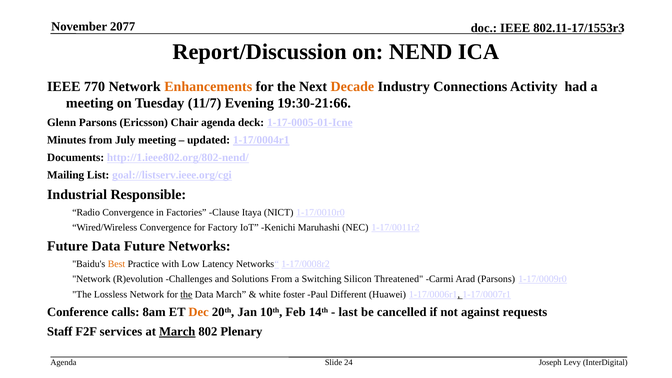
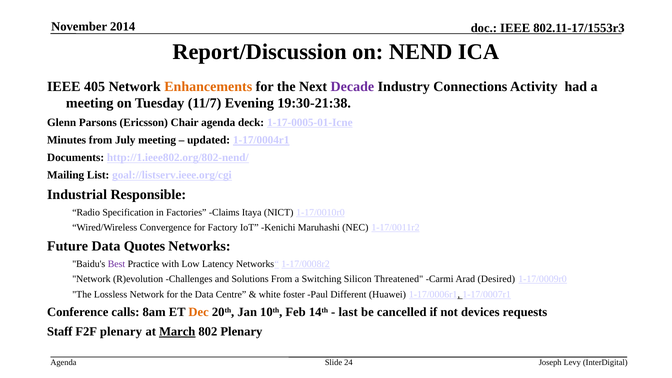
2077: 2077 -> 2014 (123, 27)
770: 770 -> 405 (95, 86)
Decade colour: orange -> purple (352, 86)
19:30-21:66: 19:30-21:66 -> 19:30-21:38 (314, 103)
Radio Convergence: Convergence -> Specification (128, 212)
Clause: Clause -> Claims (224, 212)
Data Future: Future -> Quotes (144, 246)
Best colour: orange -> purple (116, 264)
Arad Parsons: Parsons -> Desired (496, 279)
the underline: present -> none (186, 294)
Data March: March -> Centre (231, 294)
against: against -> devices (480, 312)
F2F services: services -> plenary (121, 332)
